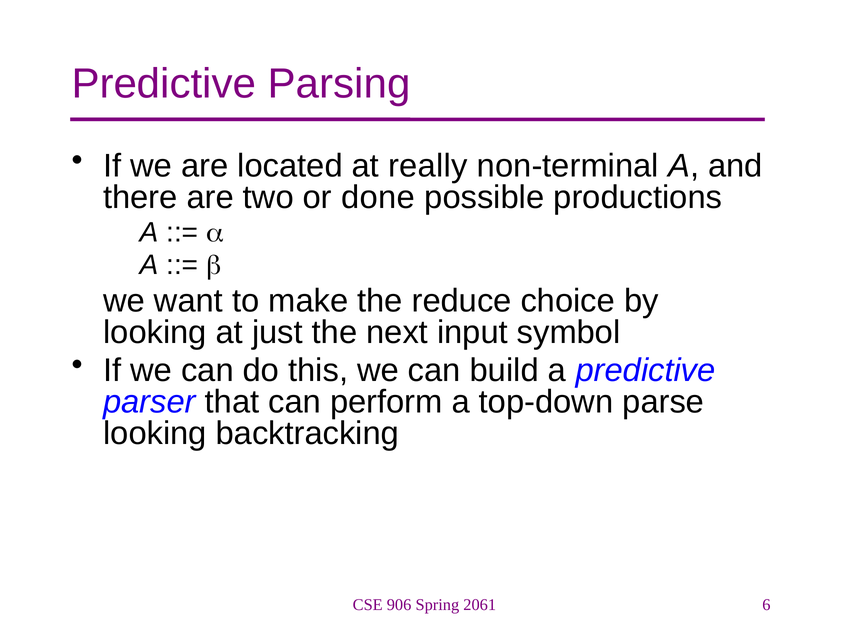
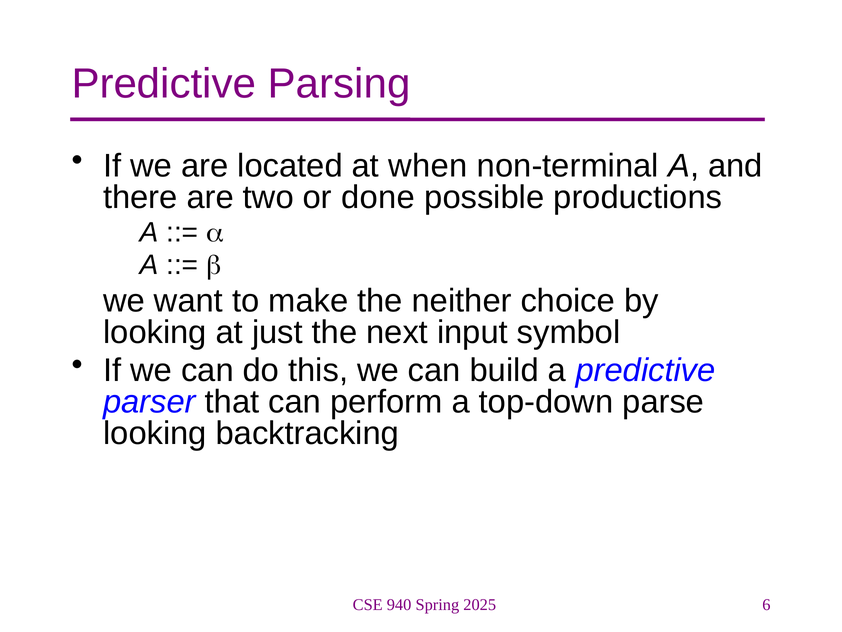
really: really -> when (428, 166)
reduce: reduce -> neither (462, 301)
906: 906 -> 940 (399, 605)
2061: 2061 -> 2025 (480, 605)
